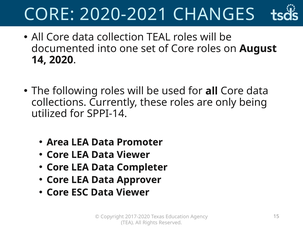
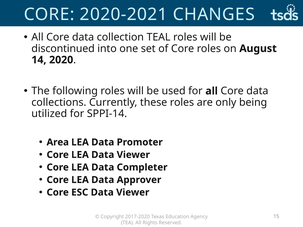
documented: documented -> discontinued (63, 49)
